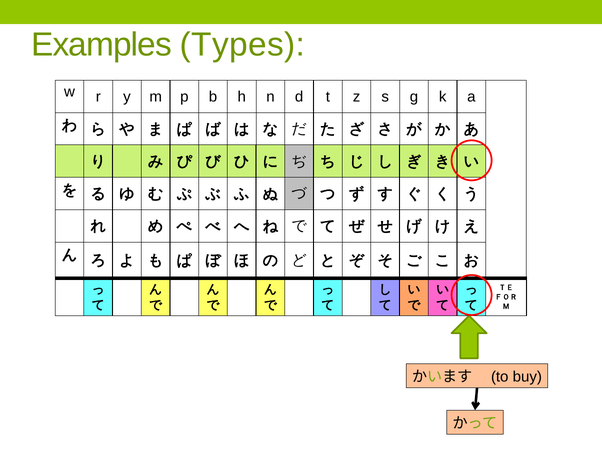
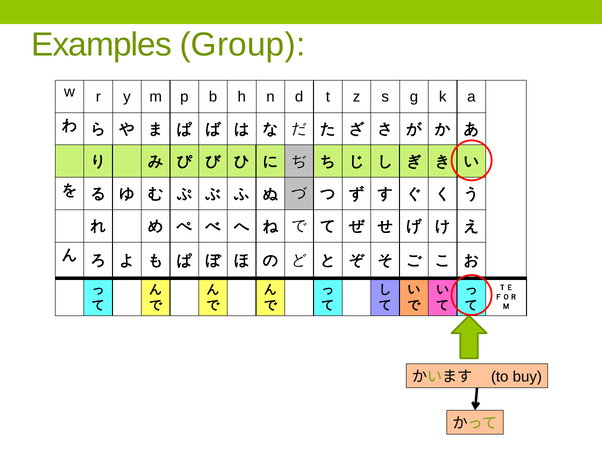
Types: Types -> Group (242, 45)
